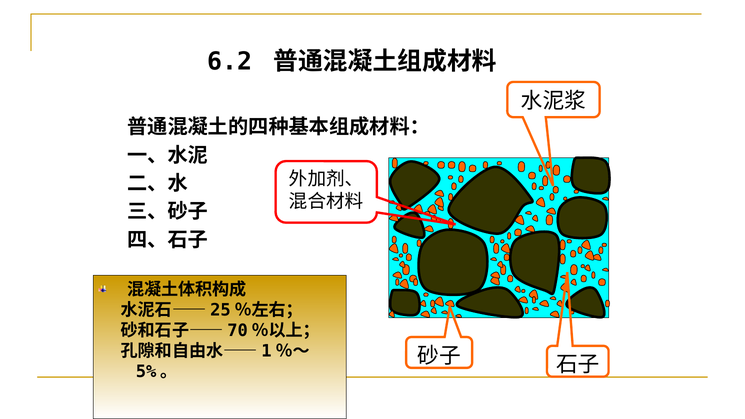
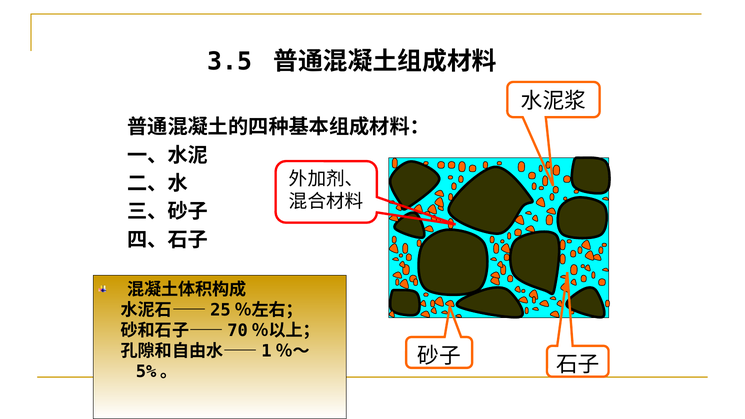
6.2: 6.2 -> 3.5 (230, 62)
